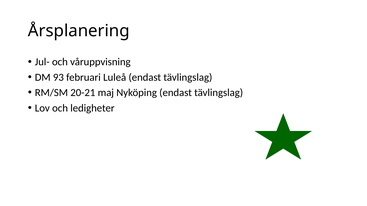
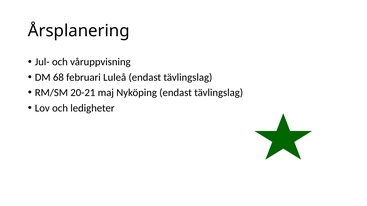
93: 93 -> 68 (58, 77)
